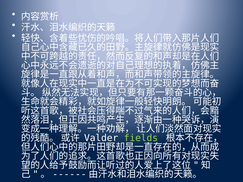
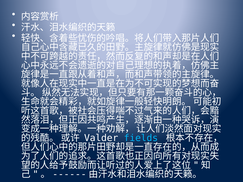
fields colour: light green -> light blue (141, 138)
